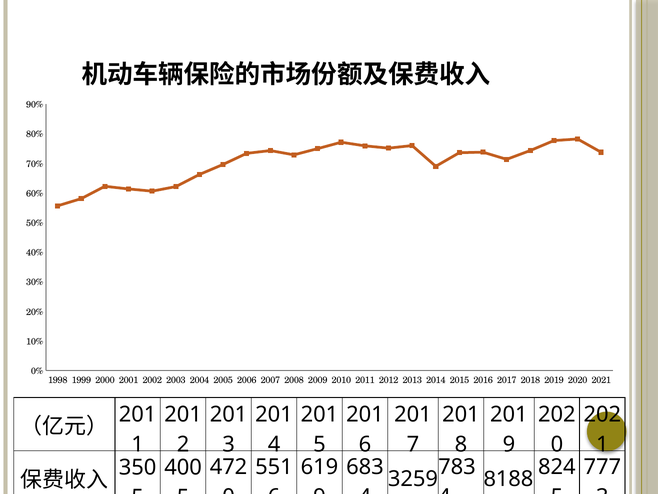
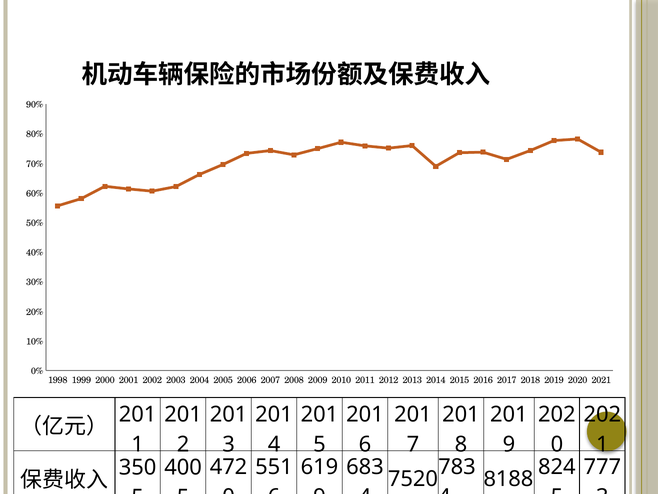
3259: 3259 -> 7520 (413, 478)
